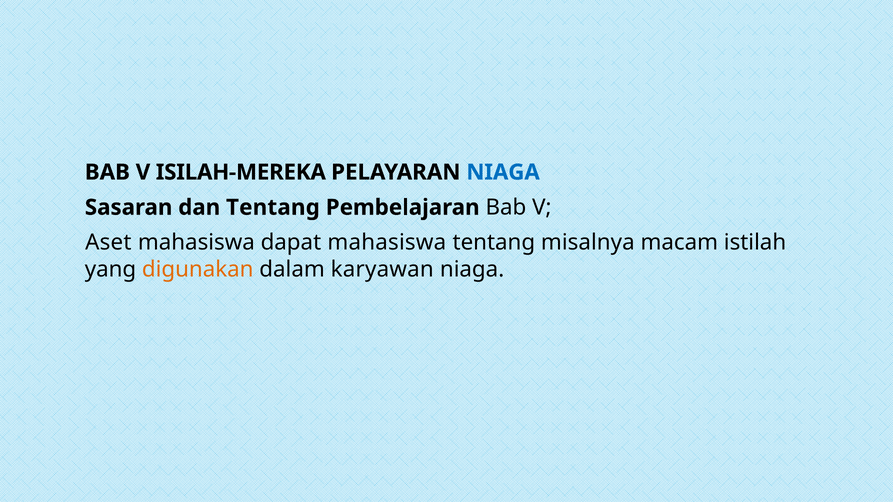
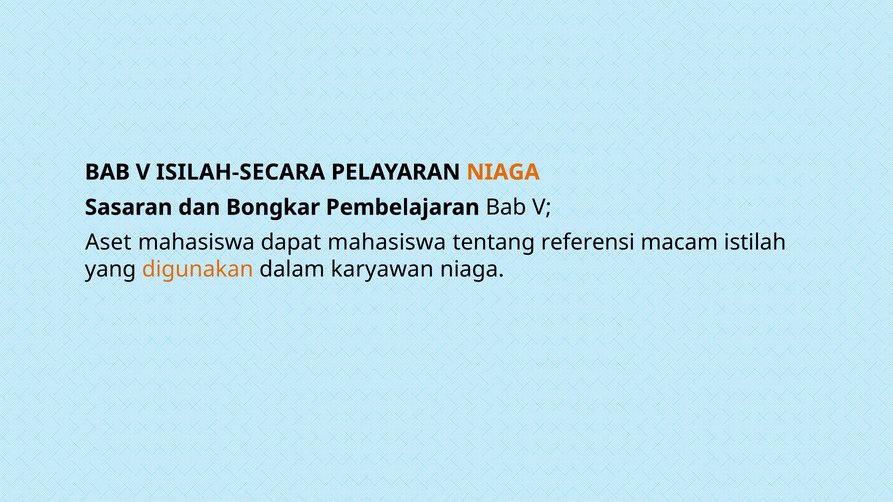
ISILAH-MEREKA: ISILAH-MEREKA -> ISILAH-SECARA (241, 172)
NIAGA colour: blue -> orange (503, 172)
dan Tentang: Tentang -> Bongkar (273, 208)
misalnya: misalnya -> referensi (588, 243)
